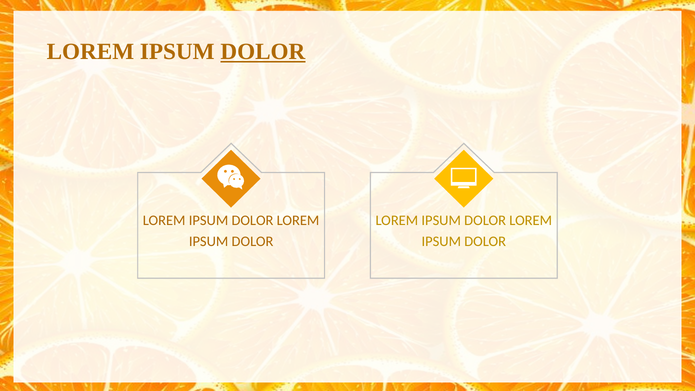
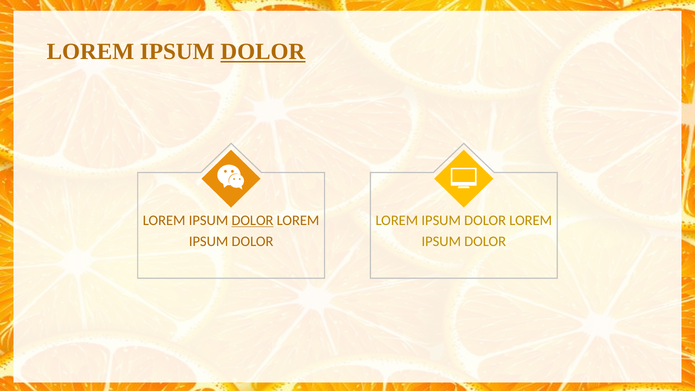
DOLOR underline: none -> present (252, 221)
